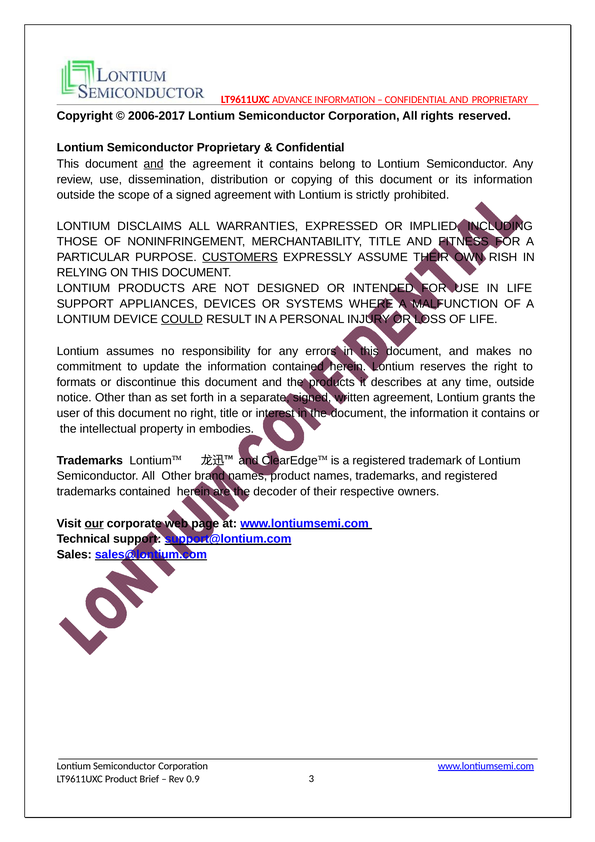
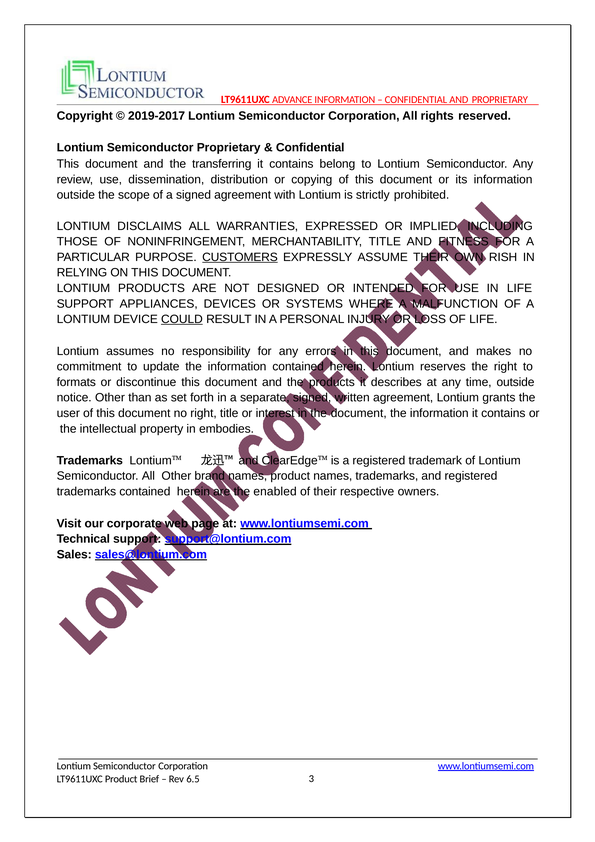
2006-2017: 2006-2017 -> 2019-2017 (157, 116)
and underline: present -> none (154, 164)
the agreement: agreement -> transferring (222, 164)
decoder: decoder -> enabled (275, 491)
our underline: present -> none (94, 523)
0.9: 0.9 -> 6.5 (193, 779)
